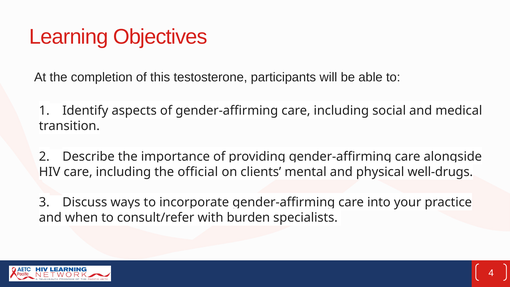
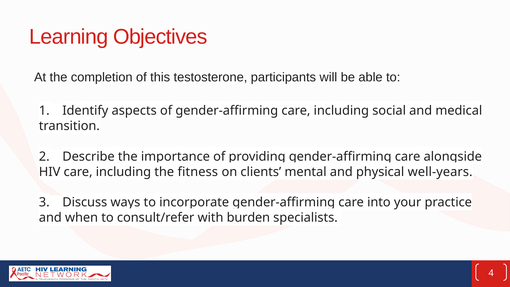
official: official -> fitness (198, 172)
well-drugs: well-drugs -> well-years (440, 172)
